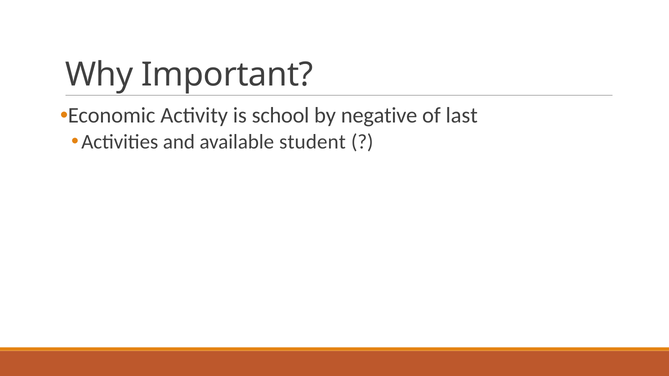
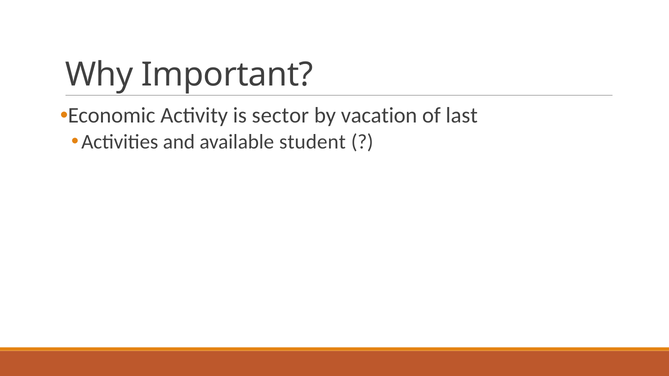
school: school -> sector (280, 116)
negative: negative -> vacation (379, 116)
